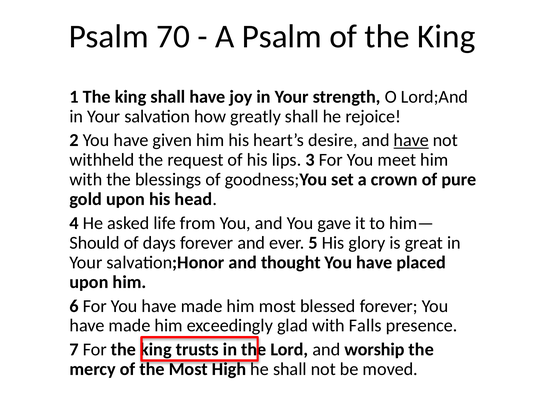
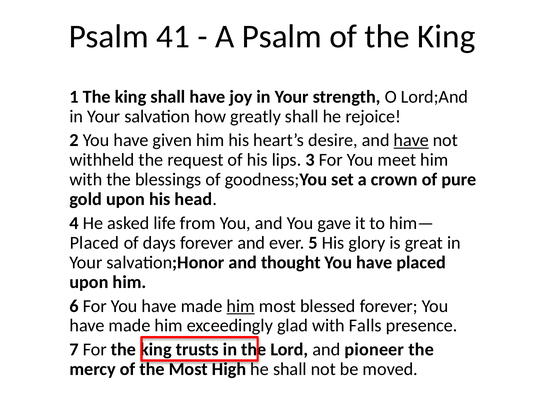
70: 70 -> 41 (173, 36)
Should: Should -> Placed (94, 243)
him underline: none -> present (241, 306)
worship: worship -> pioneer (374, 349)
